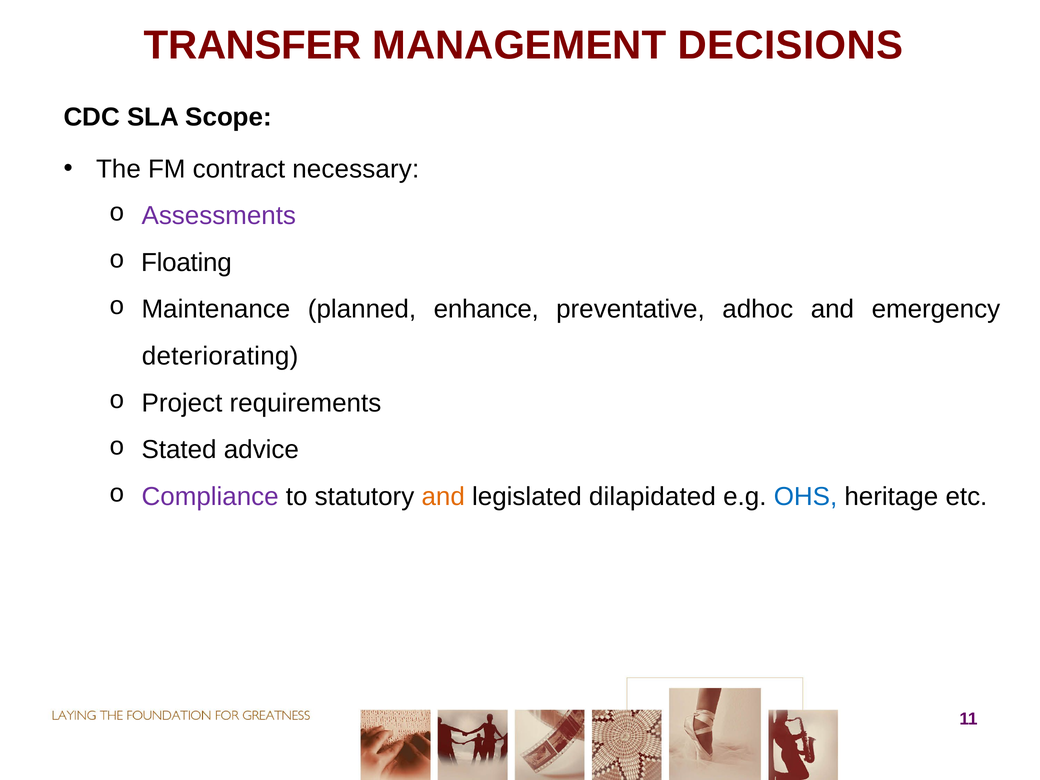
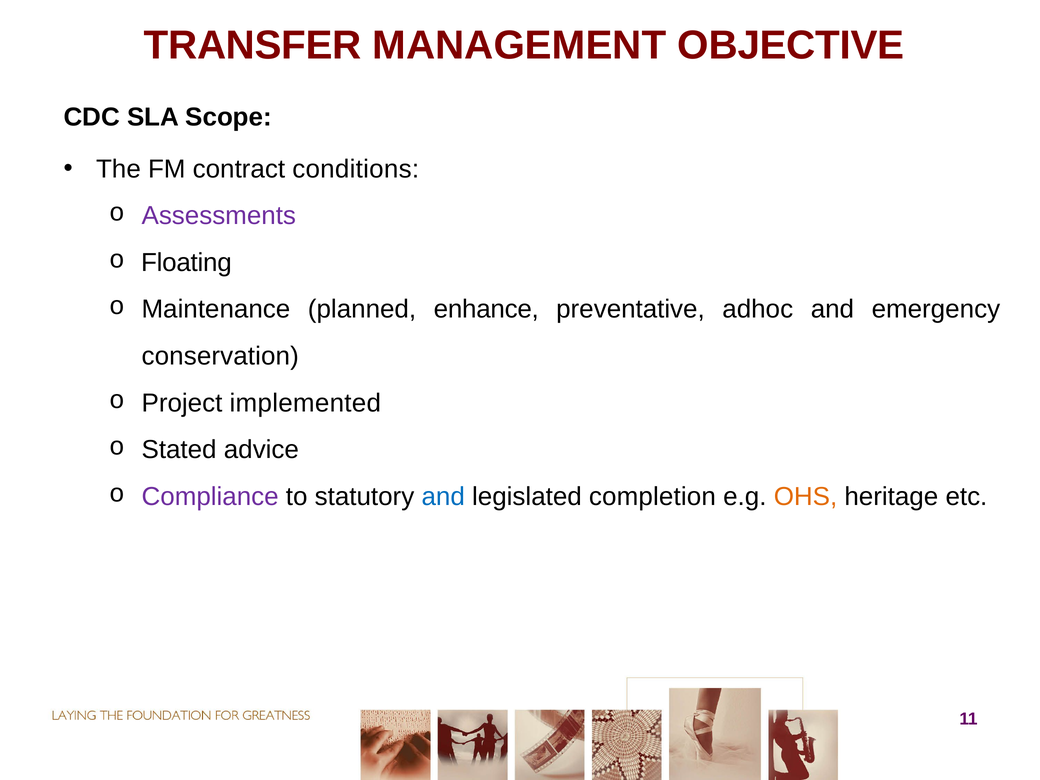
DECISIONS: DECISIONS -> OBJECTIVE (791, 46)
necessary: necessary -> conditions (356, 169)
deteriorating: deteriorating -> conservation (220, 356)
requirements: requirements -> implemented (305, 403)
and colour: orange -> blue (443, 497)
dilapidated: dilapidated -> completion (652, 497)
OHS colour: blue -> orange (806, 497)
